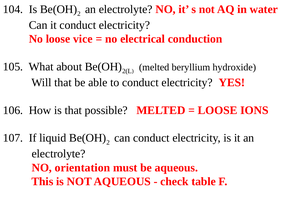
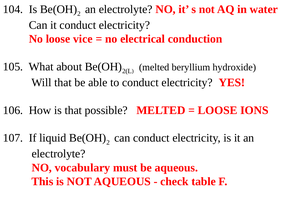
orientation: orientation -> vocabulary (82, 167)
